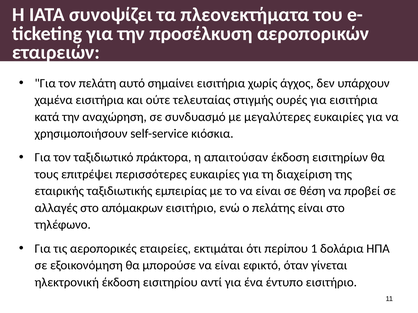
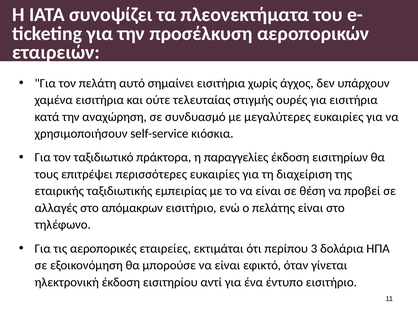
απαιτούσαν: απαιτούσαν -> παραγγελίες (236, 158)
1: 1 -> 3 (314, 249)
